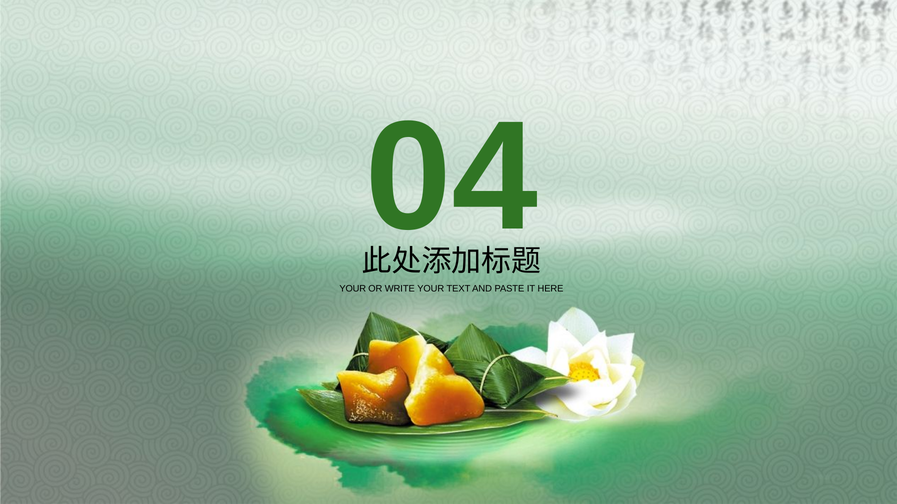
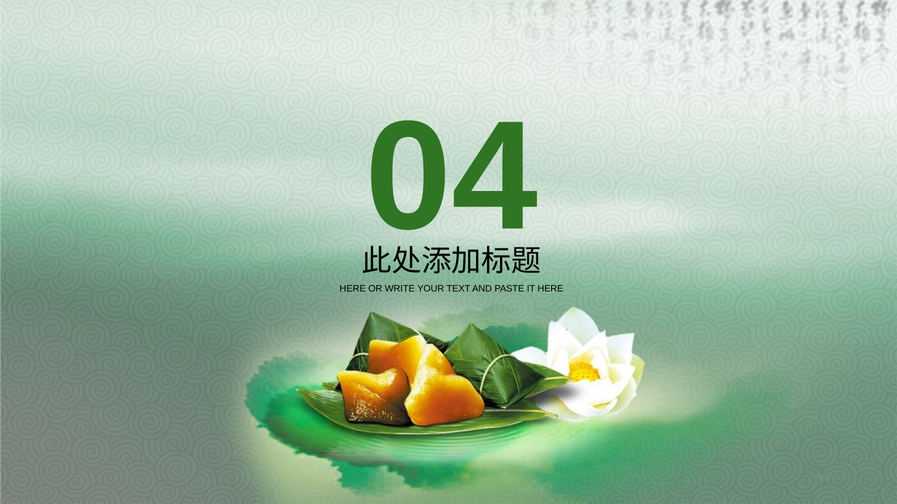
YOUR: YOUR -> HERE (353, 289)
